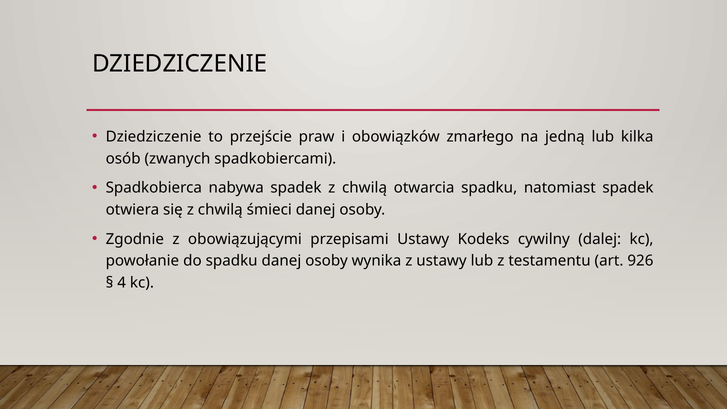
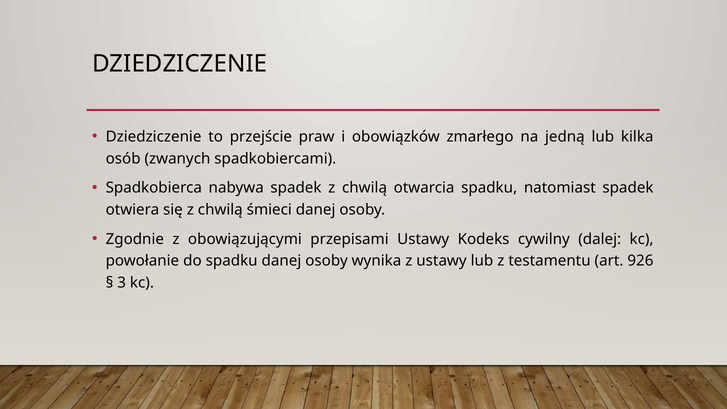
4: 4 -> 3 (122, 283)
